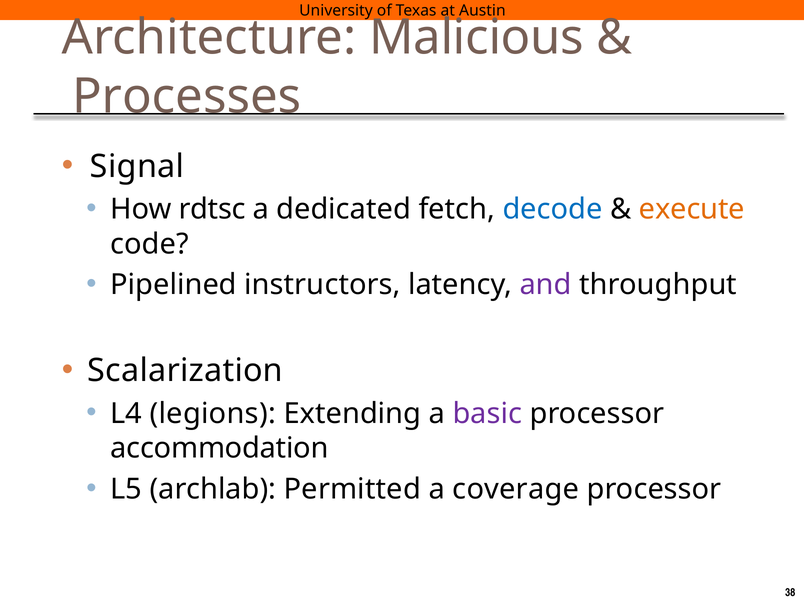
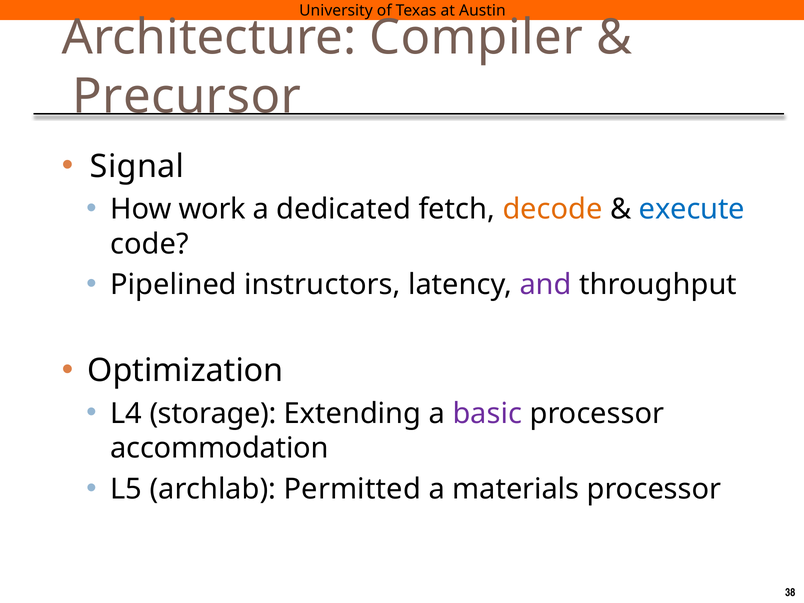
Malicious: Malicious -> Compiler (476, 38)
Processes: Processes -> Precursor (187, 97)
rdtsc: rdtsc -> work (212, 209)
decode colour: blue -> orange (553, 209)
execute colour: orange -> blue (692, 209)
Scalarization: Scalarization -> Optimization (185, 371)
legions: legions -> storage (213, 414)
coverage: coverage -> materials (516, 489)
